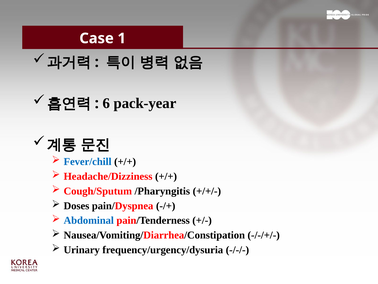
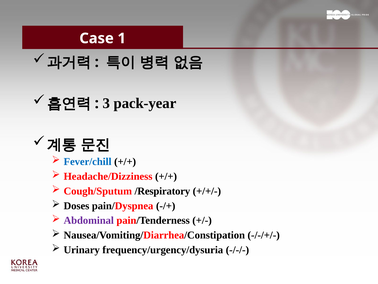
6: 6 -> 3 (106, 103)
/Pharyngitis: /Pharyngitis -> /Respiratory (162, 191)
Abdominal colour: blue -> purple (89, 220)
